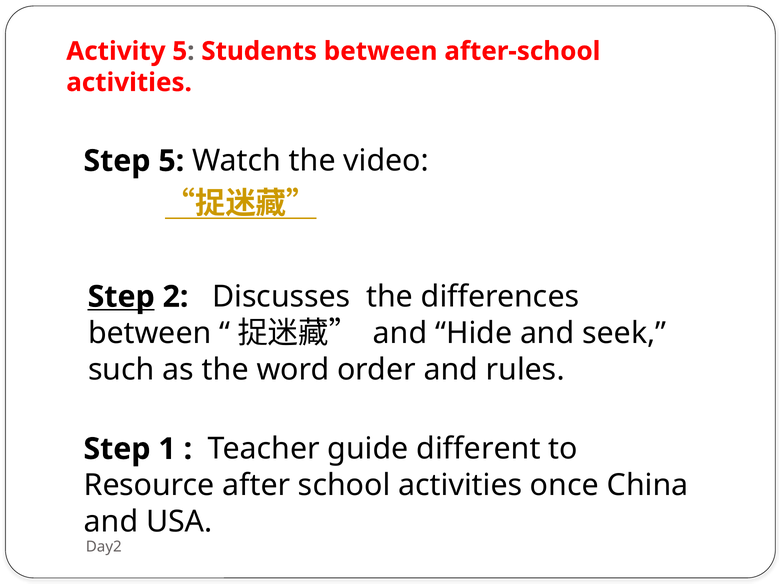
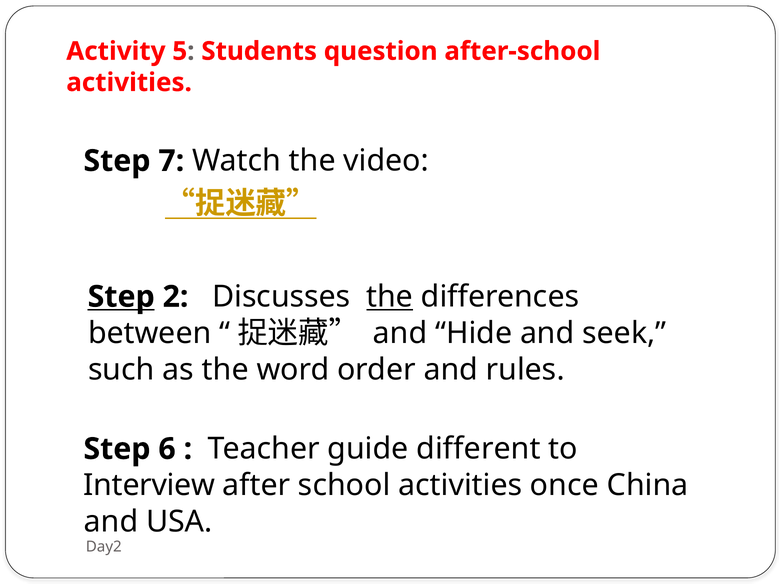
Students between: between -> question (381, 51)
Step 5: 5 -> 7 (171, 161)
the underline: none -> present (390, 297)
1: 1 -> 6 (167, 449)
Resource: Resource -> Interview (149, 485)
